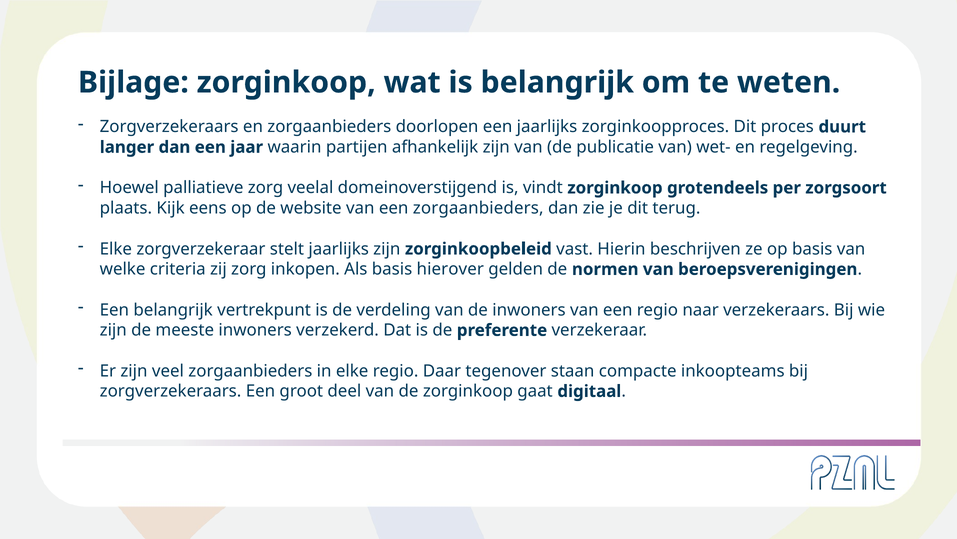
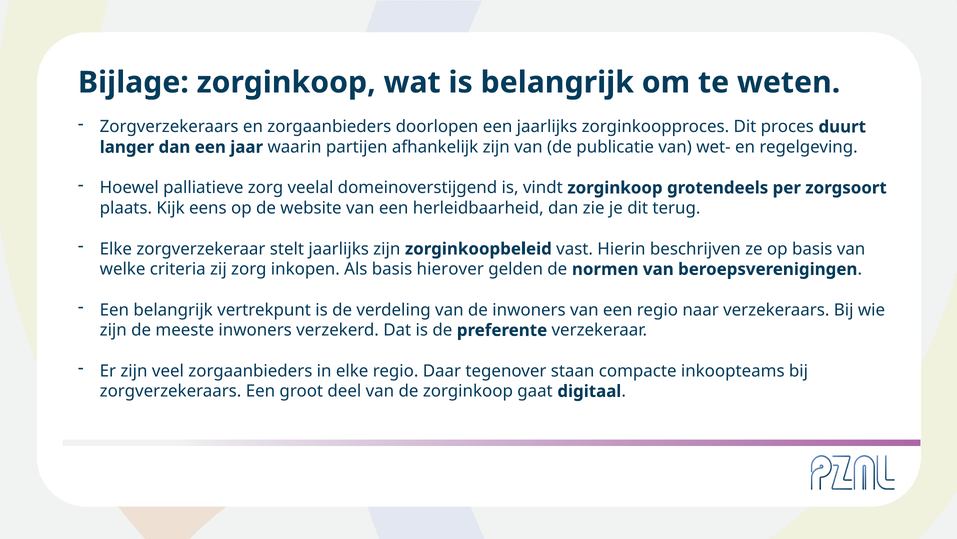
een zorgaanbieders: zorgaanbieders -> herleidbaarheid (478, 208)
